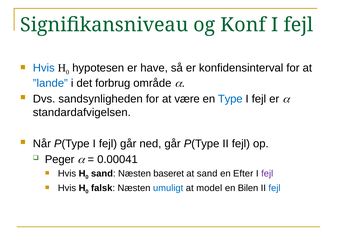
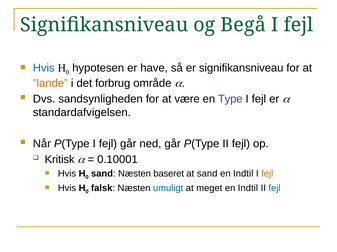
Konf: Konf -> Begå (243, 25)
er konfidensinterval: konfidensinterval -> signifikansniveau (241, 68)
”lande colour: blue -> orange (50, 84)
Type colour: blue -> purple (230, 99)
Peger: Peger -> Kritisk (60, 160)
0.00041: 0.00041 -> 0.10001 (117, 160)
Efter: Efter -> Indtil (243, 174)
fejl colour: purple -> orange (267, 174)
model: model -> meget (209, 189)
Bilen: Bilen -> Indtil (248, 189)
